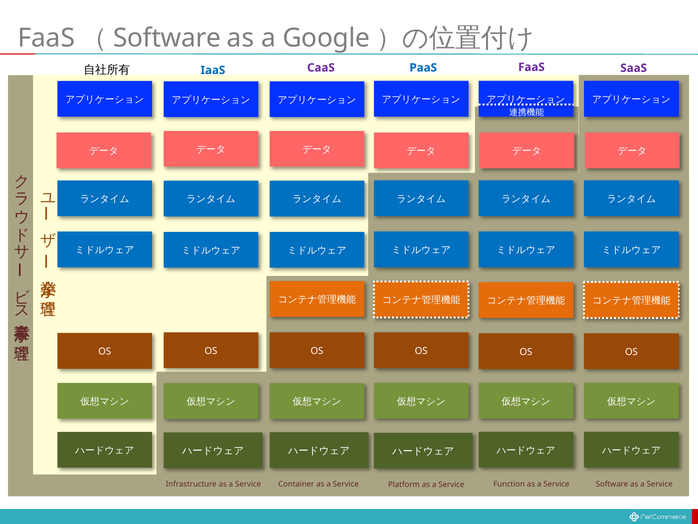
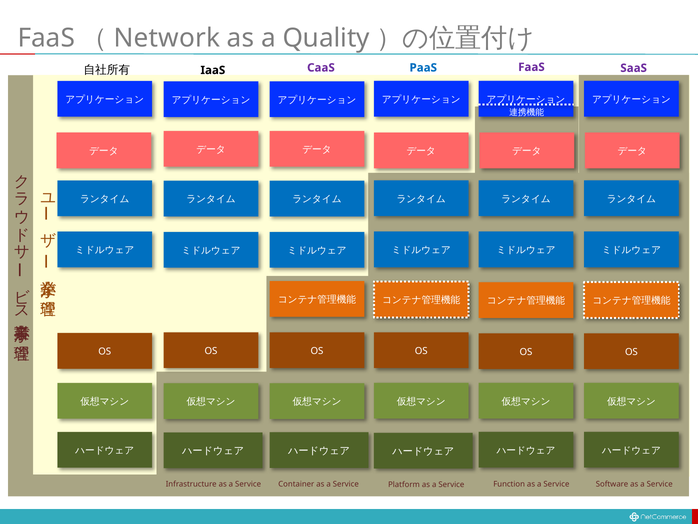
Software: Software -> Network (167, 38)
Google: Google -> Quality (326, 38)
IaaS colour: blue -> black (213, 70)
